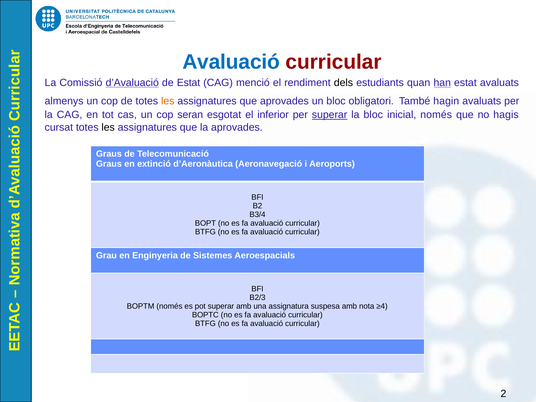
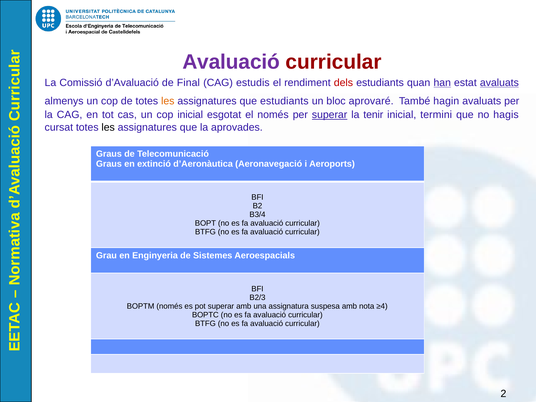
Avaluació colour: blue -> purple (231, 62)
d’Avaluació underline: present -> none (132, 83)
de Estat: Estat -> Final (188, 83)
menció: menció -> estudis (253, 83)
dels colour: black -> red (343, 83)
avaluats underline: none -> present (499, 83)
que aprovades: aprovades -> estudiants (284, 101)
obligatori: obligatori -> aprovaré (371, 101)
cop seran: seran -> inicial (190, 115)
el inferior: inferior -> només (273, 115)
la bloc: bloc -> tenir (373, 115)
inicial només: només -> termini (436, 115)
